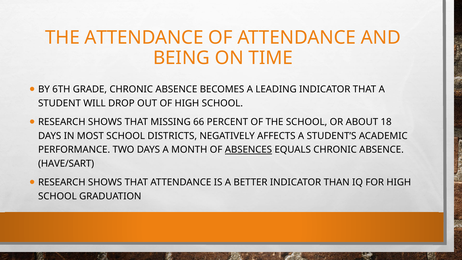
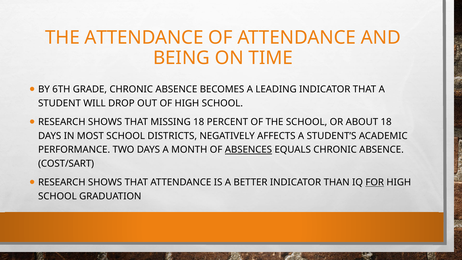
MISSING 66: 66 -> 18 (199, 122)
HAVE/SART: HAVE/SART -> COST/SART (66, 164)
FOR underline: none -> present (375, 182)
